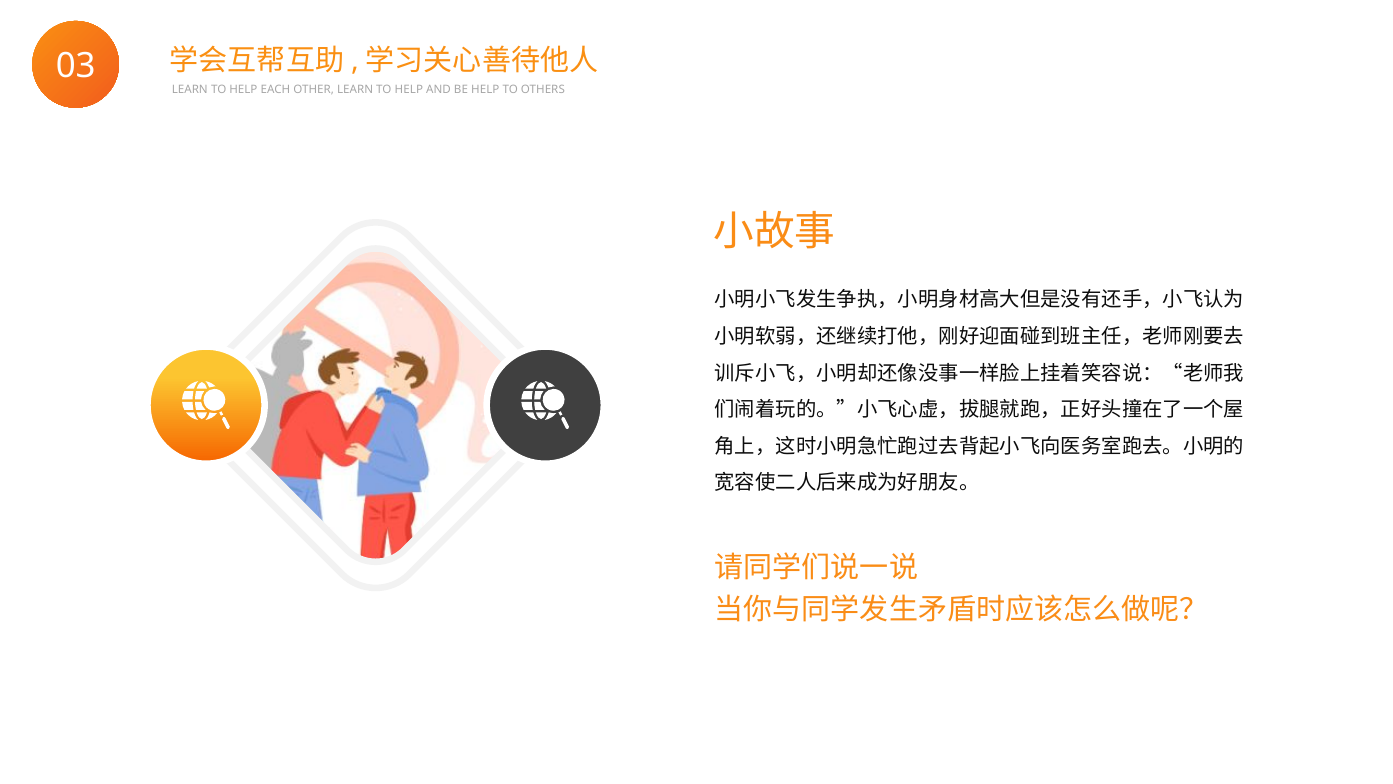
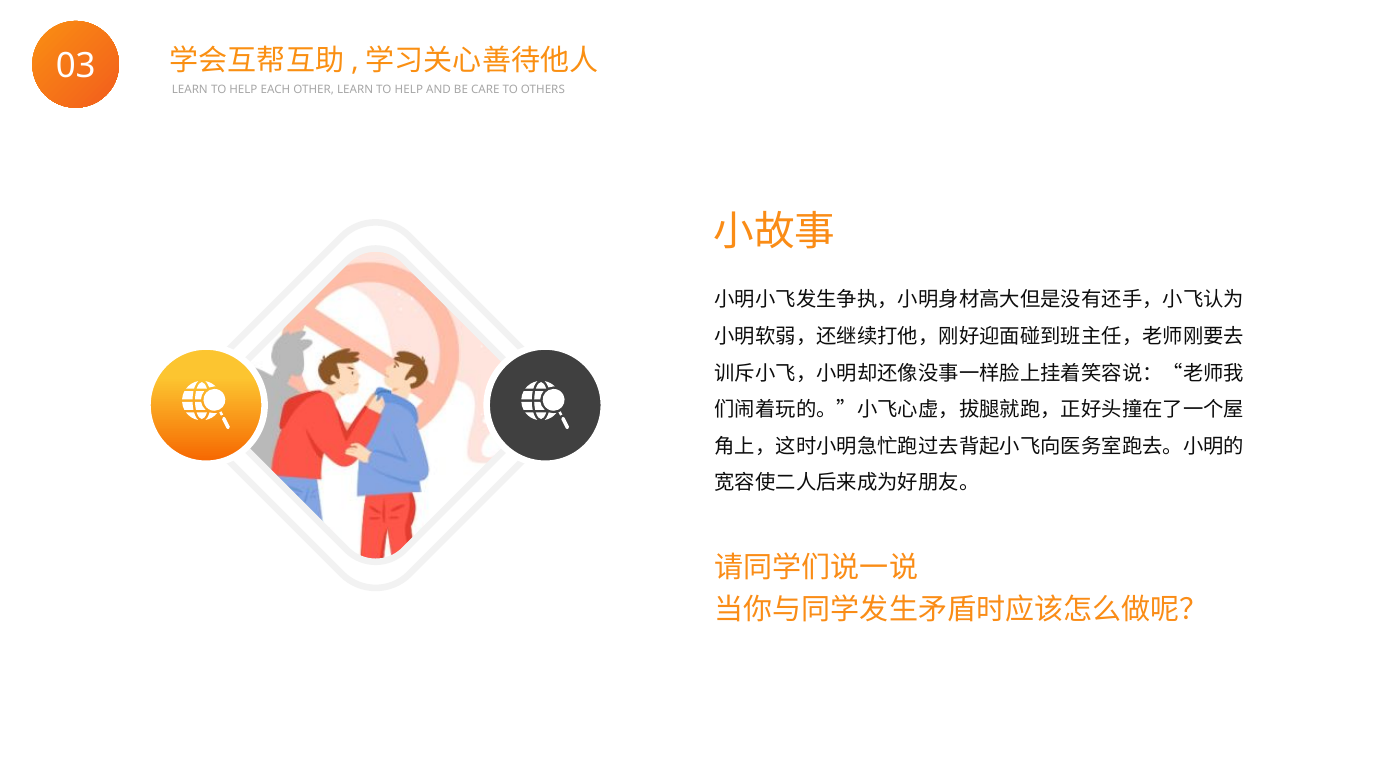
BE HELP: HELP -> CARE (485, 90)
